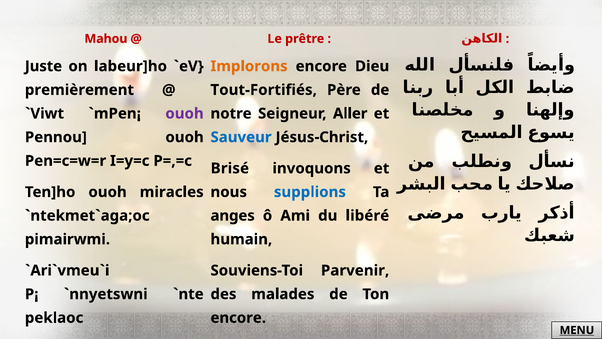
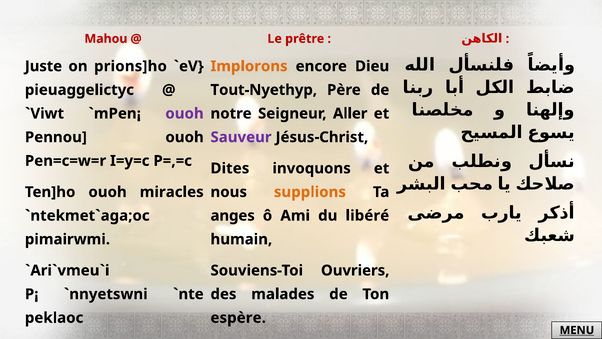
labeur]ho: labeur]ho -> prions]ho (130, 66)
premièrement: premièrement -> pieuaggelictyc (79, 90)
Tout-Fortifiés: Tout-Fortifiés -> Tout-Nyethyp (264, 90)
Sauveur colour: blue -> purple (241, 137)
Brisé: Brisé -> Dites (230, 168)
supplions colour: blue -> orange (310, 192)
Parvenir: Parvenir -> Ouvriers (355, 270)
encore: encore -> espère (238, 317)
